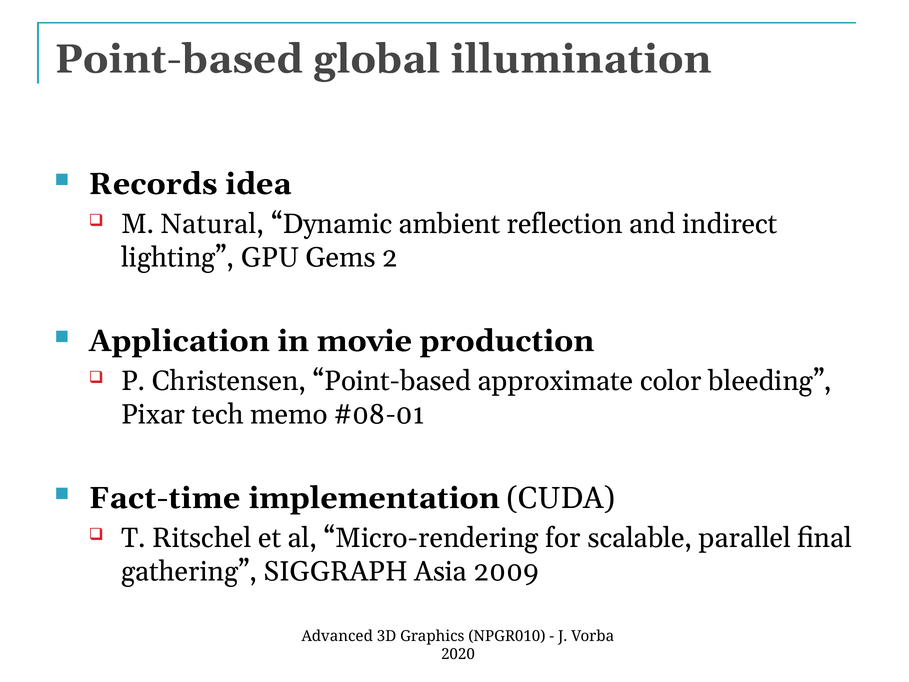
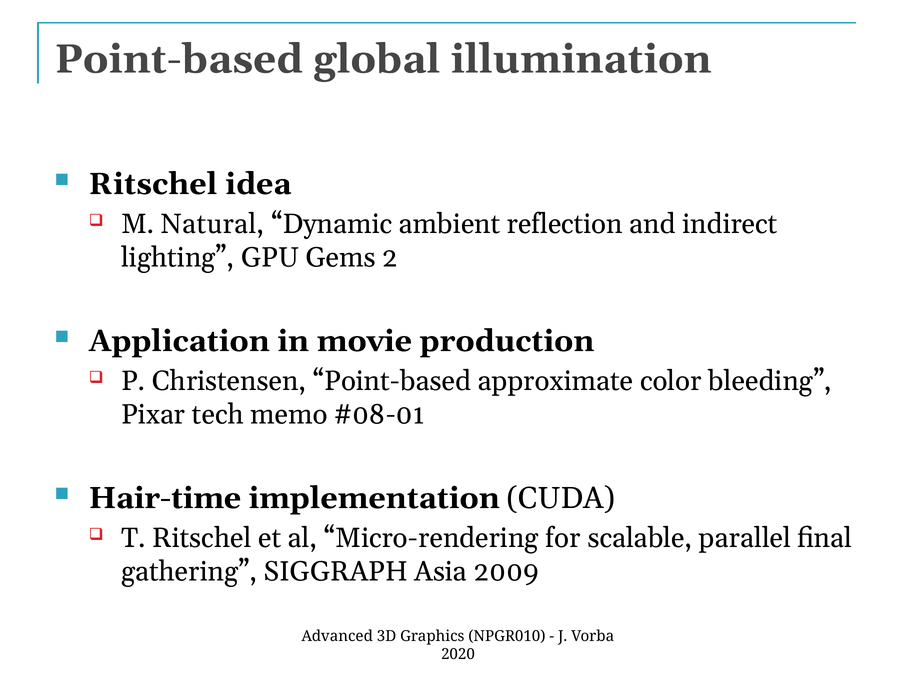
Records: Records -> Ritschel (153, 184)
Fact-time: Fact-time -> Hair-time (165, 498)
